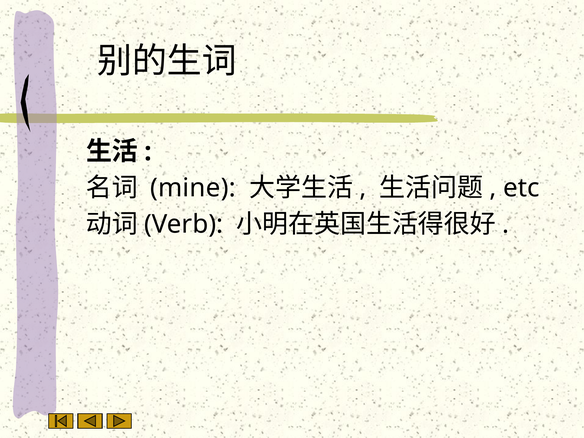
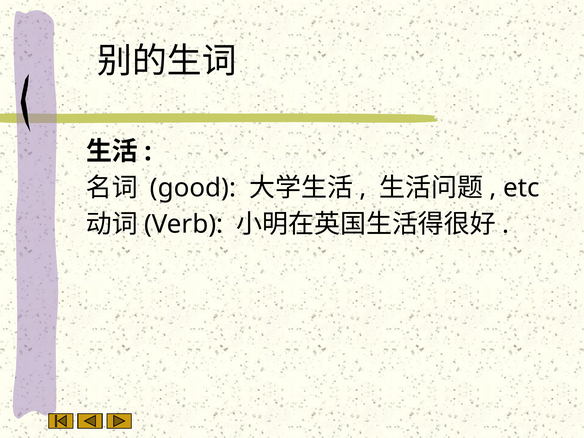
mine: mine -> good (193, 188)
